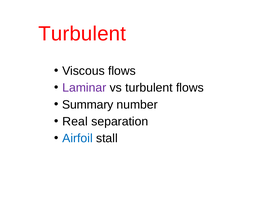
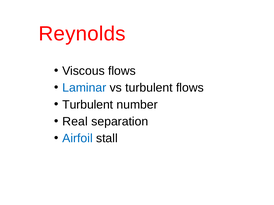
Turbulent: Turbulent -> Reynolds (82, 34)
Laminar colour: purple -> blue (84, 88)
Summary: Summary -> Turbulent (88, 105)
